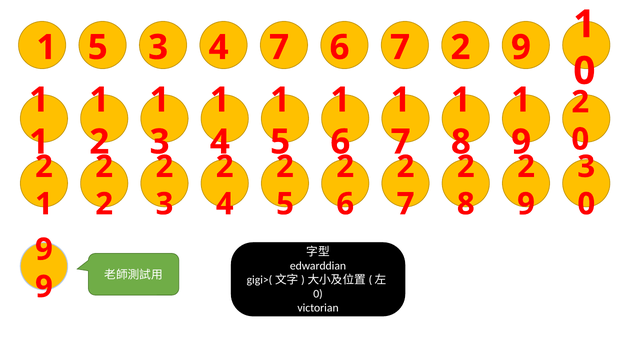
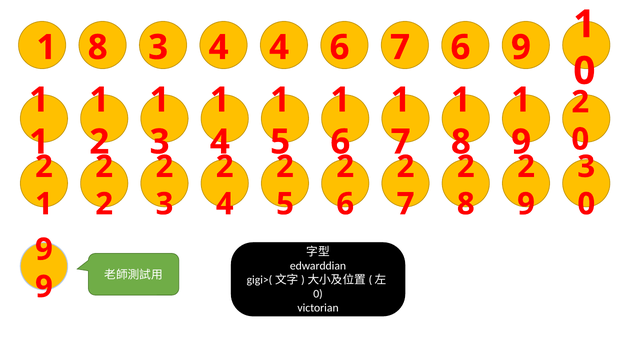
5: 5 -> 8 (98, 47)
4 7: 7 -> 4 (279, 47)
6 7 2: 2 -> 6 (460, 47)
